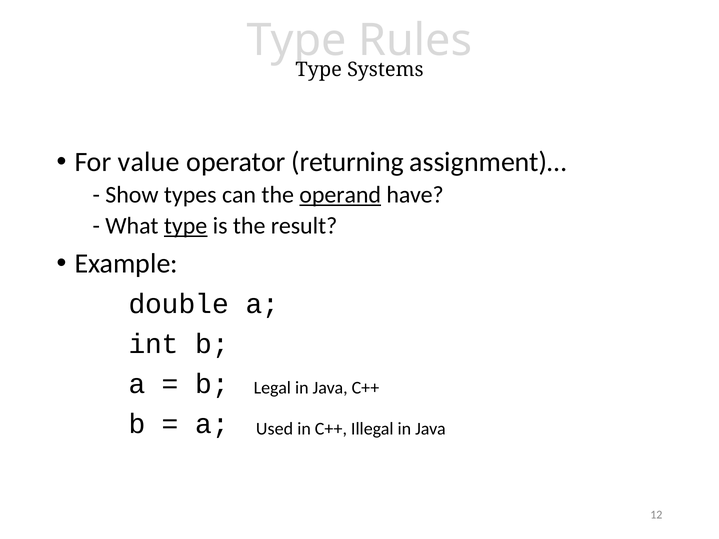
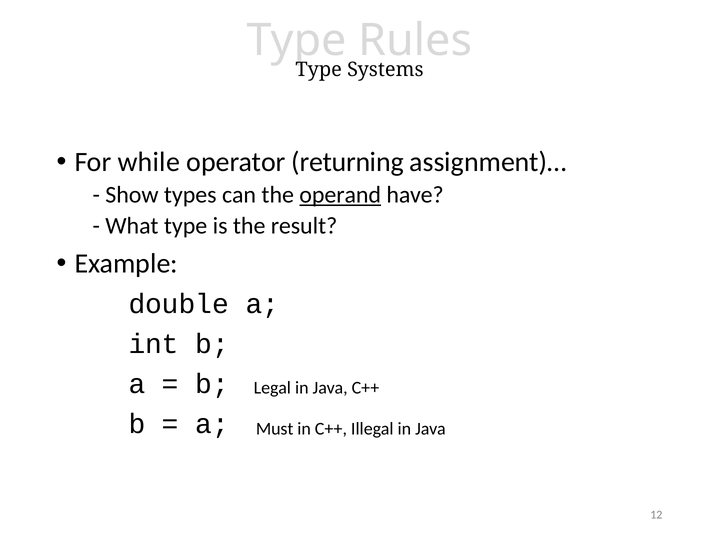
value: value -> while (149, 162)
type underline: present -> none (186, 226)
Used: Used -> Must (275, 429)
